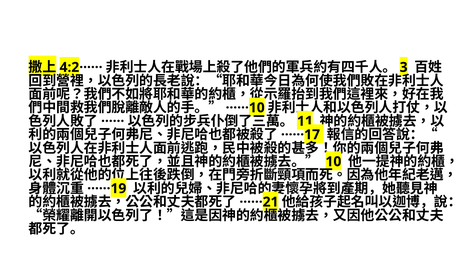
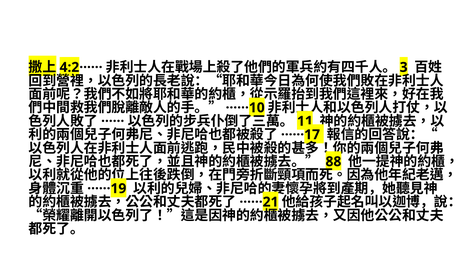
10: 10 -> 88 (333, 162)
